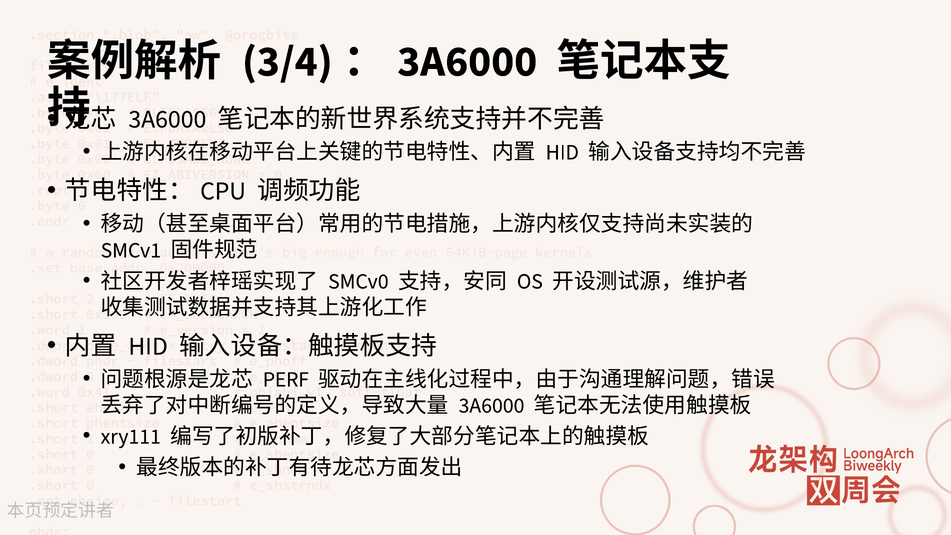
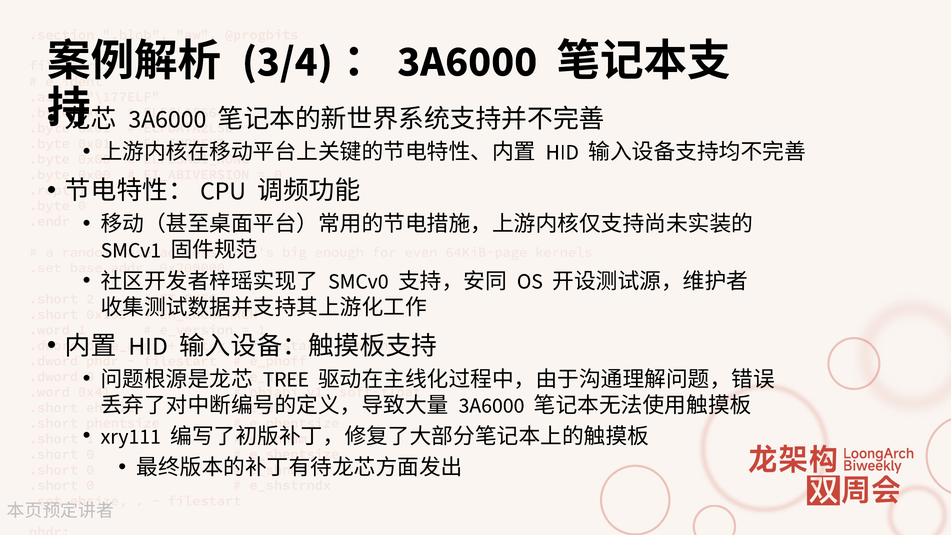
PERF: PERF -> TREE (286, 379)
